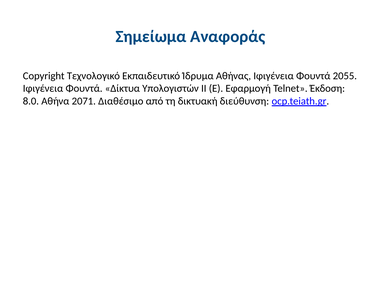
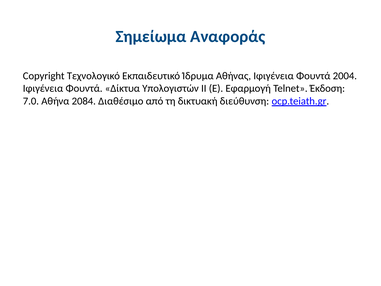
2055: 2055 -> 2004 (345, 76)
8.0: 8.0 -> 7.0 (31, 101)
2071: 2071 -> 2084 (84, 101)
